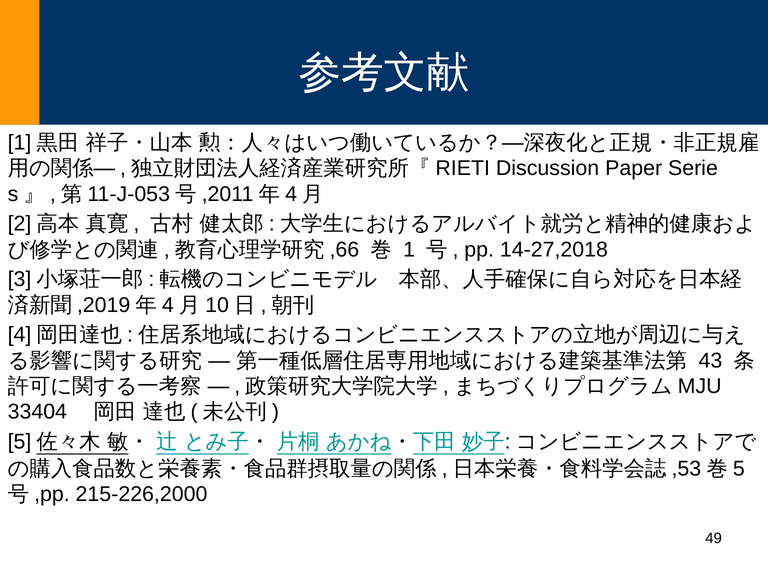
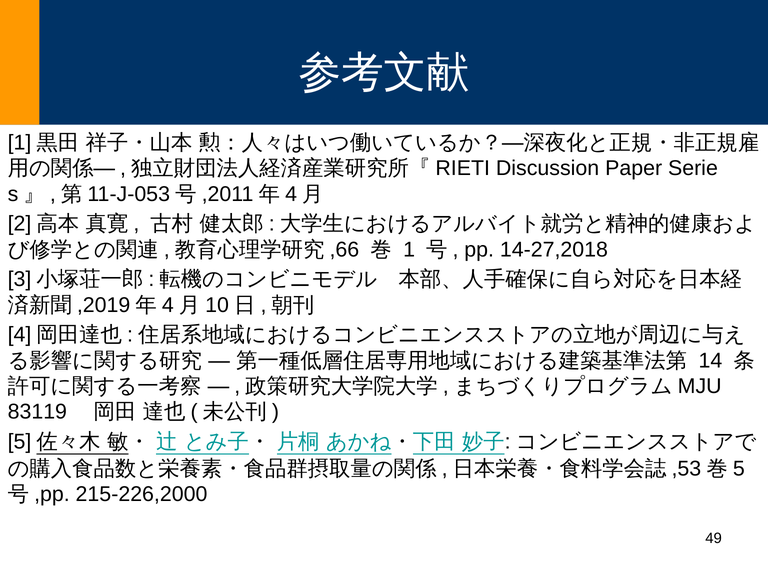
43: 43 -> 14 (710, 360)
33404: 33404 -> 83119 (37, 412)
